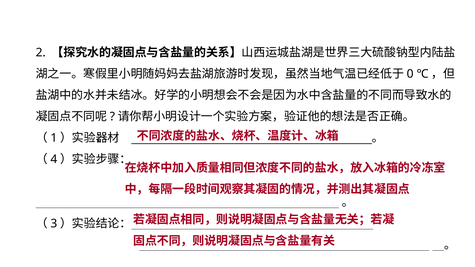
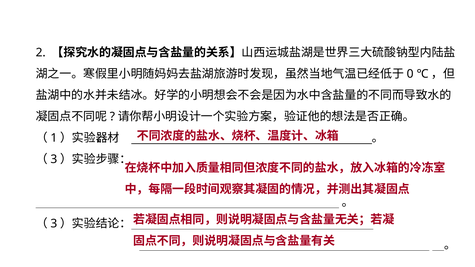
4: 4 -> 3 (54, 160)
